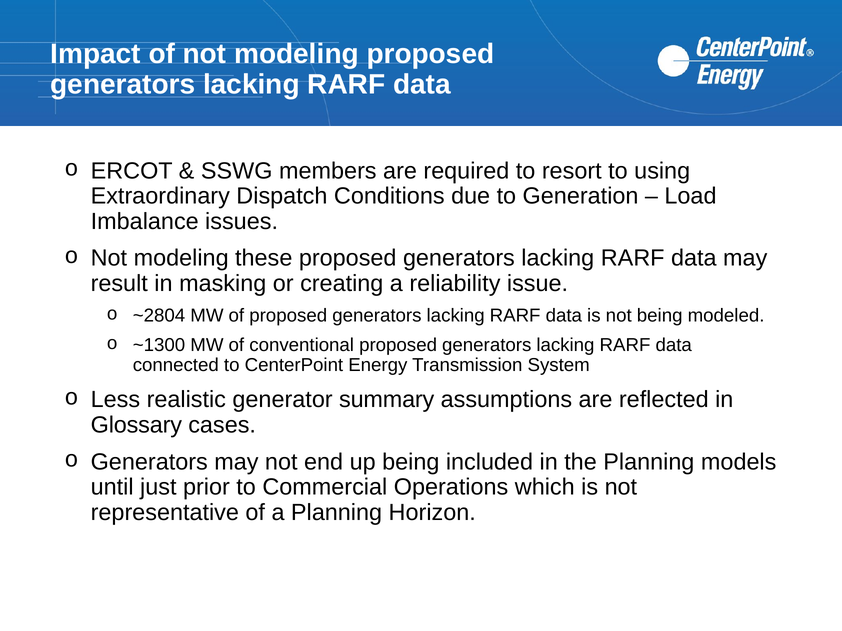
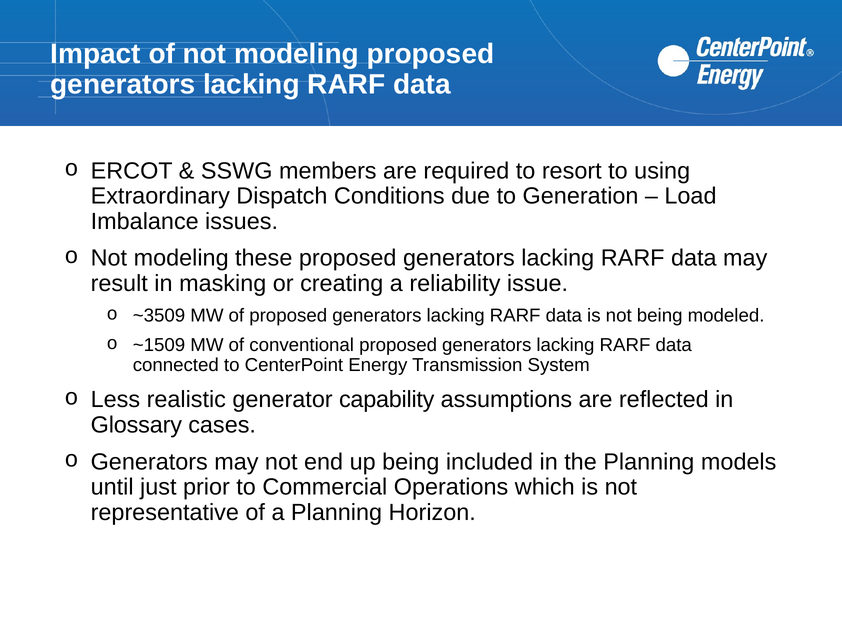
~2804: ~2804 -> ~3509 (159, 316)
~1300: ~1300 -> ~1509 (159, 345)
summary: summary -> capability (387, 400)
